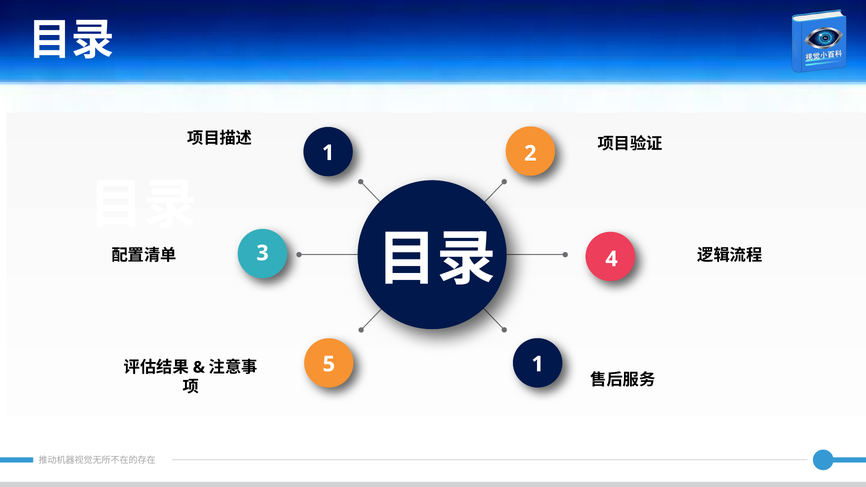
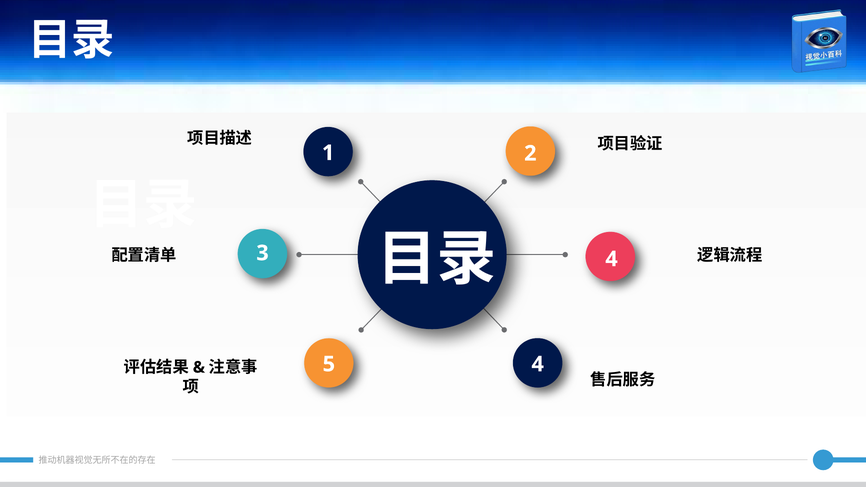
5 1: 1 -> 4 (538, 364)
